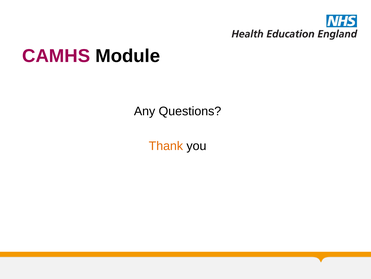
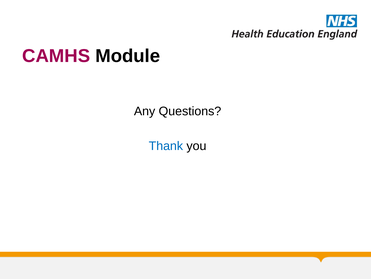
Thank colour: orange -> blue (166, 146)
